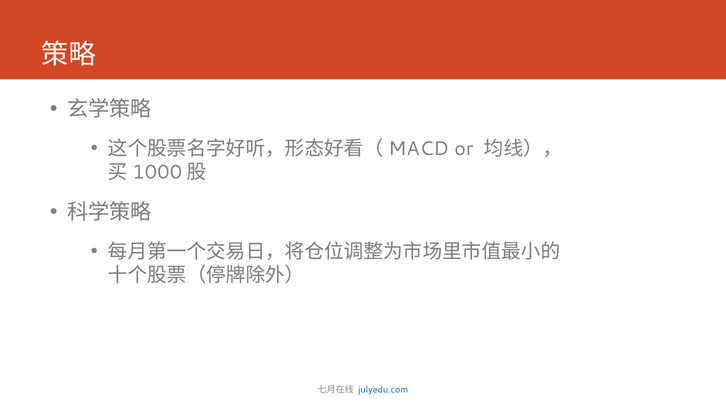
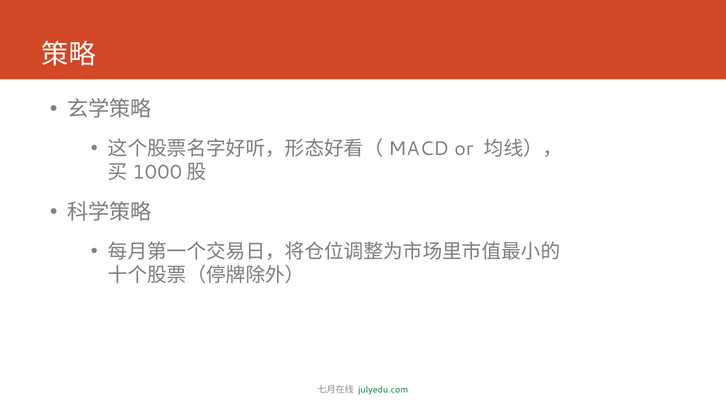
julyedu.com colour: blue -> green (383, 390)
